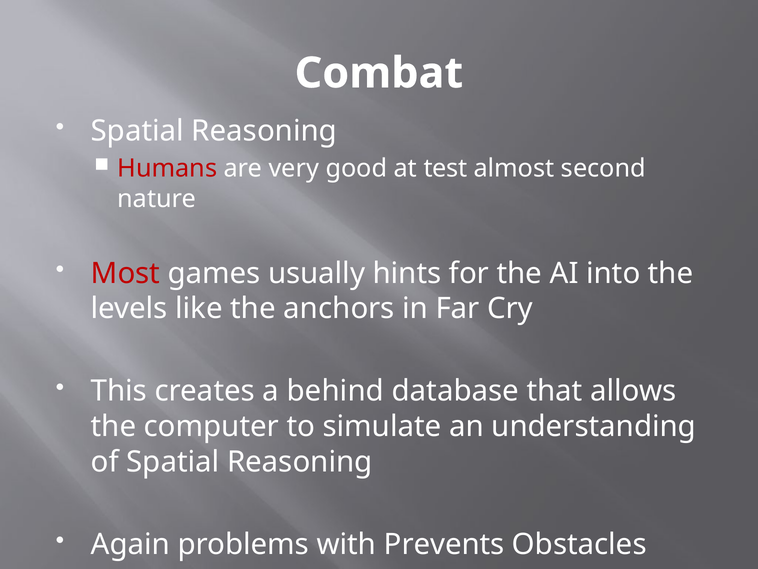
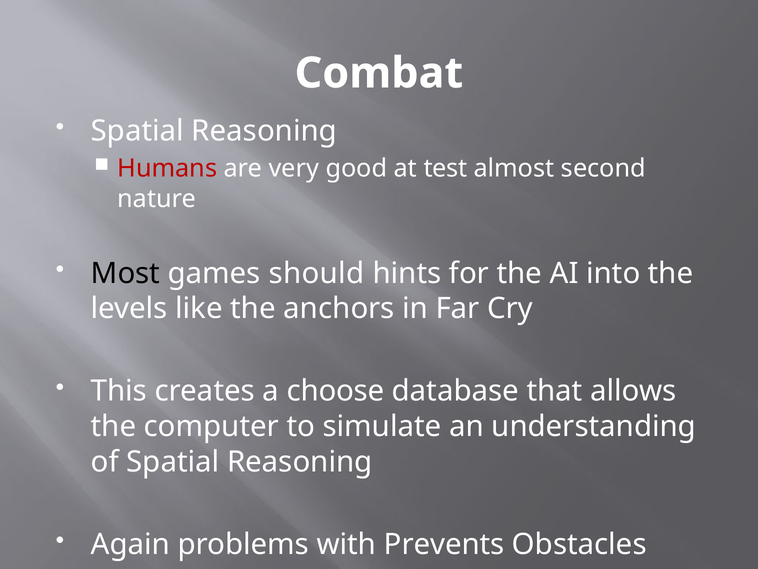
Most colour: red -> black (125, 273)
usually: usually -> should (316, 273)
behind: behind -> choose (336, 391)
